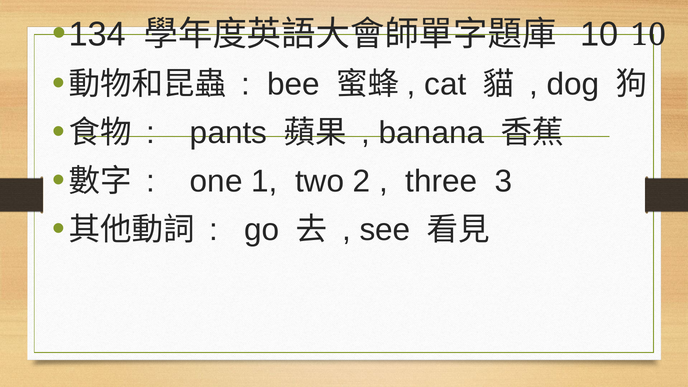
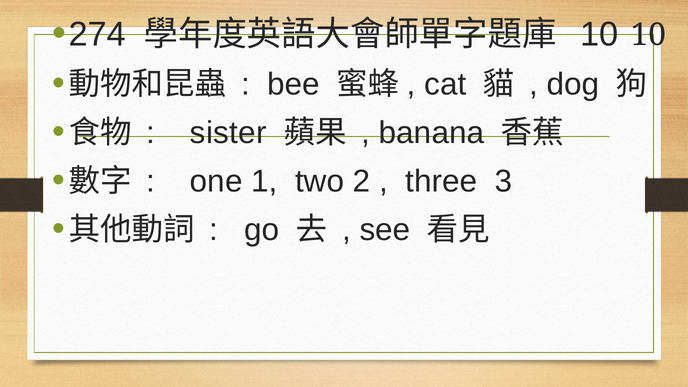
134: 134 -> 274 (97, 35)
pants: pants -> sister (228, 133)
